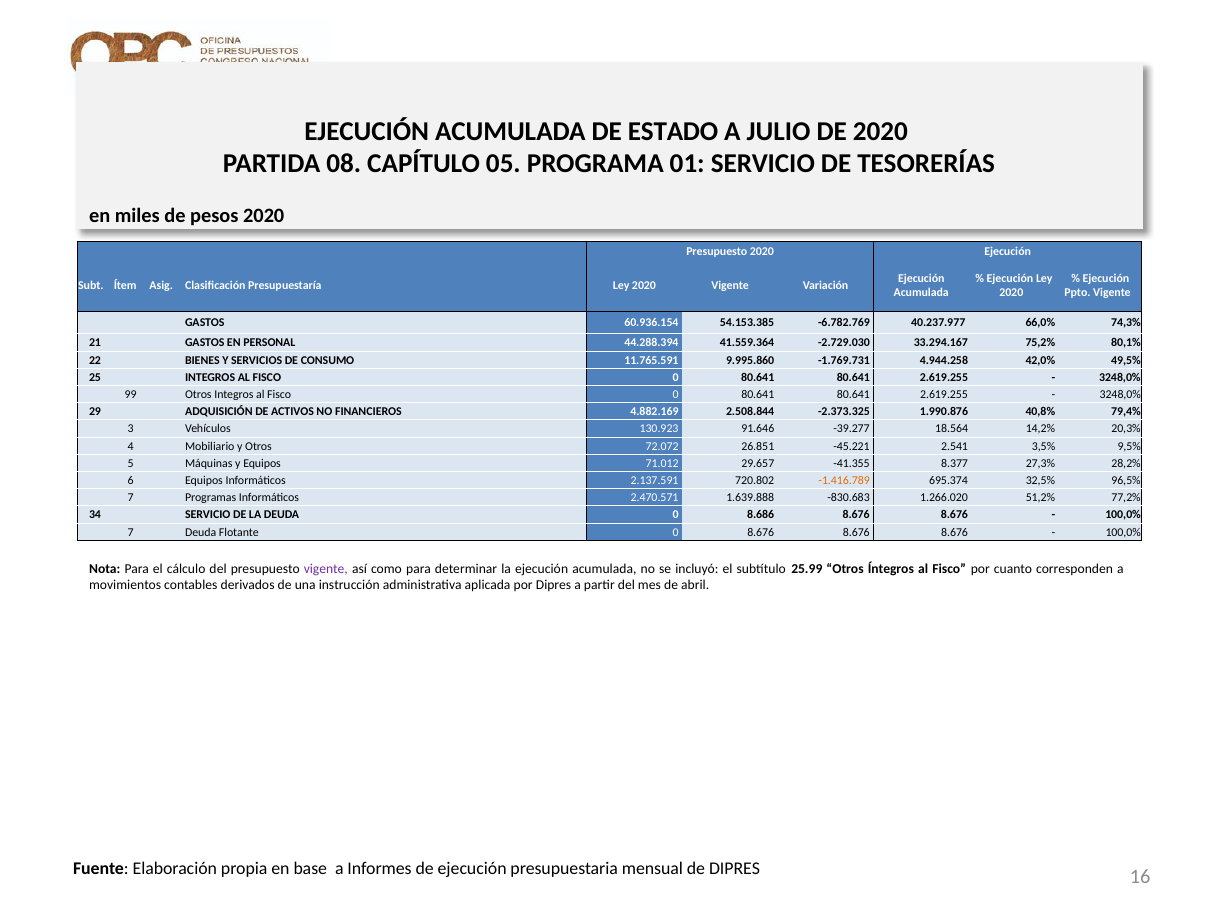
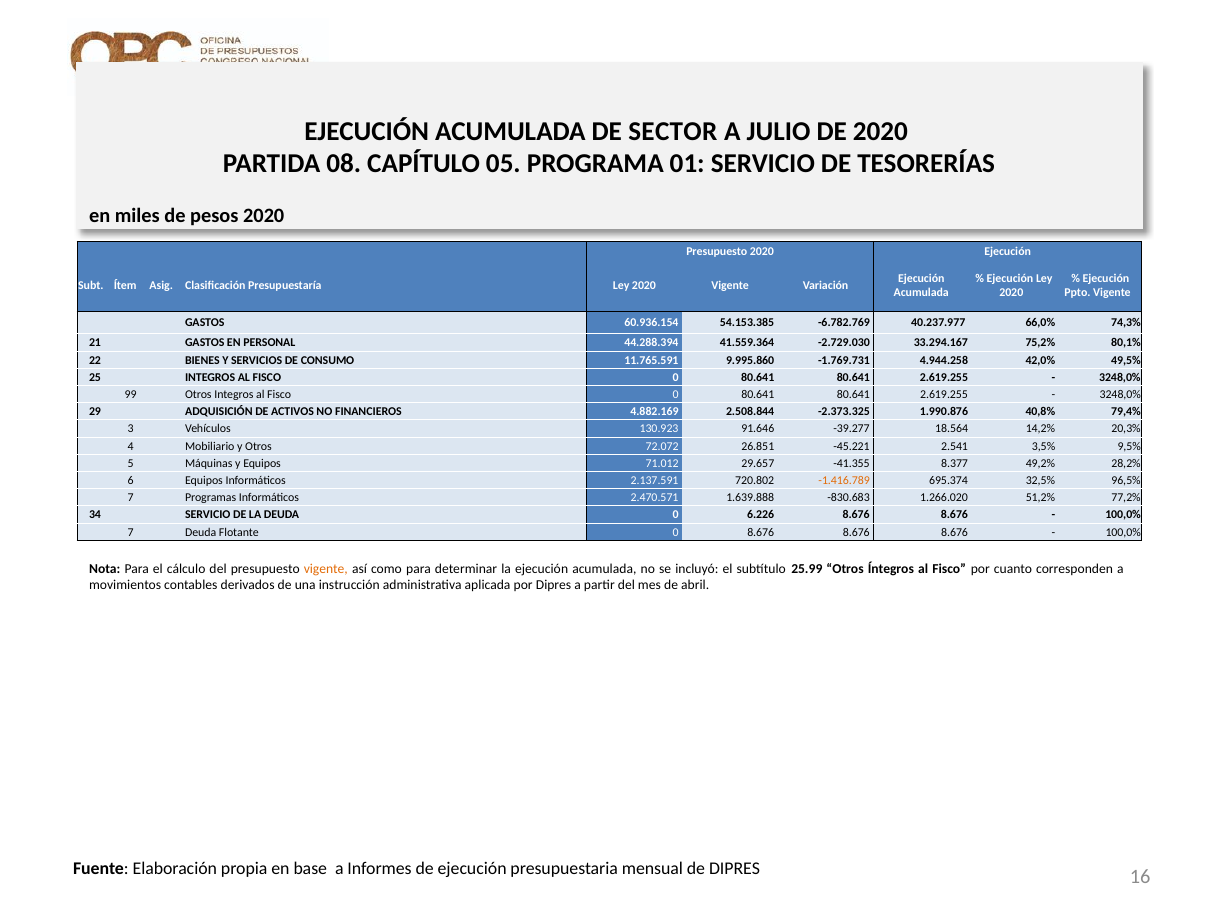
ESTADO: ESTADO -> SECTOR (673, 131)
27,3%: 27,3% -> 49,2% (1040, 463)
8.686: 8.686 -> 6.226 (761, 515)
vigente colour: purple -> orange (326, 569)
